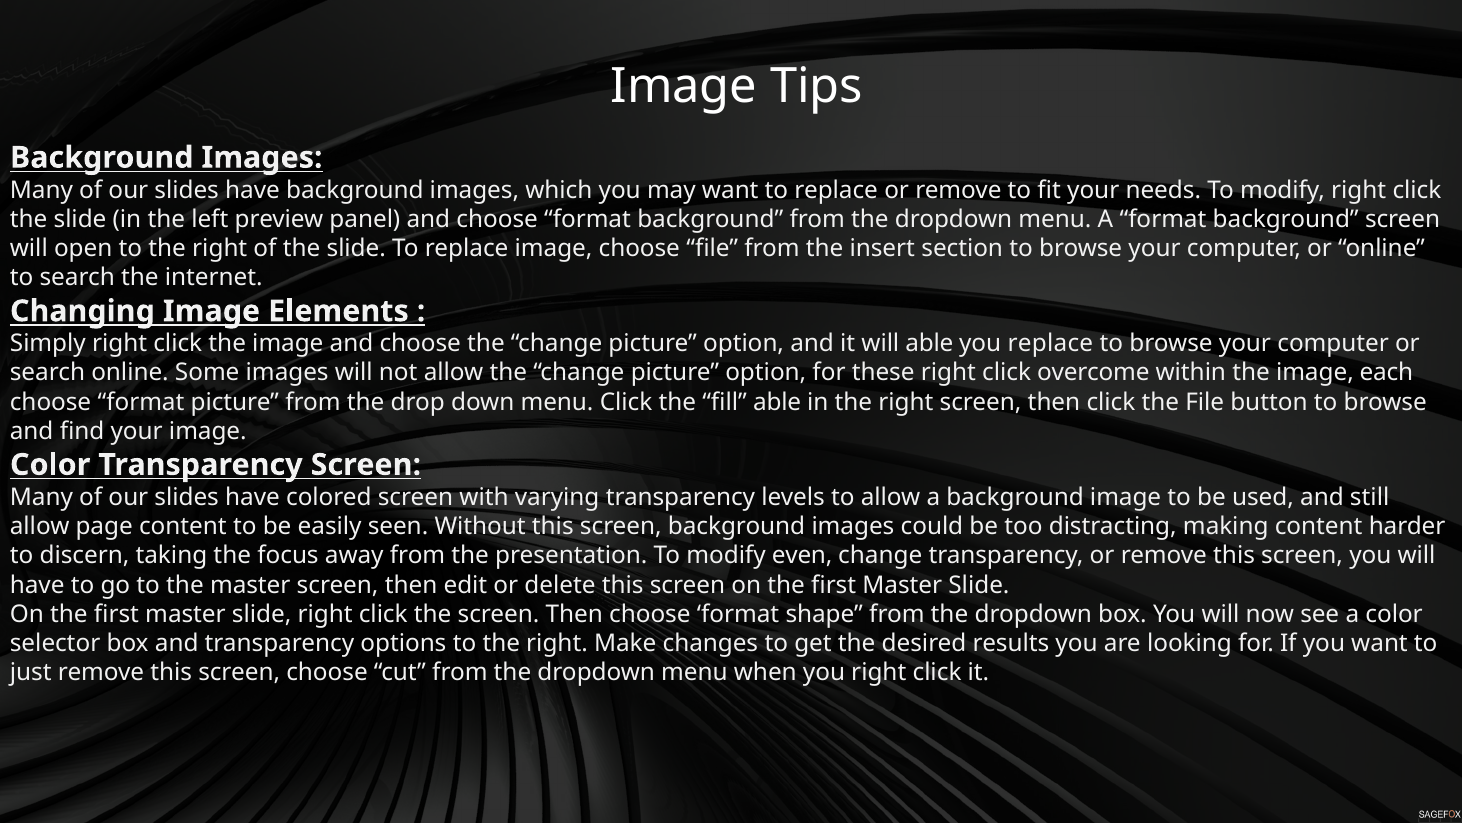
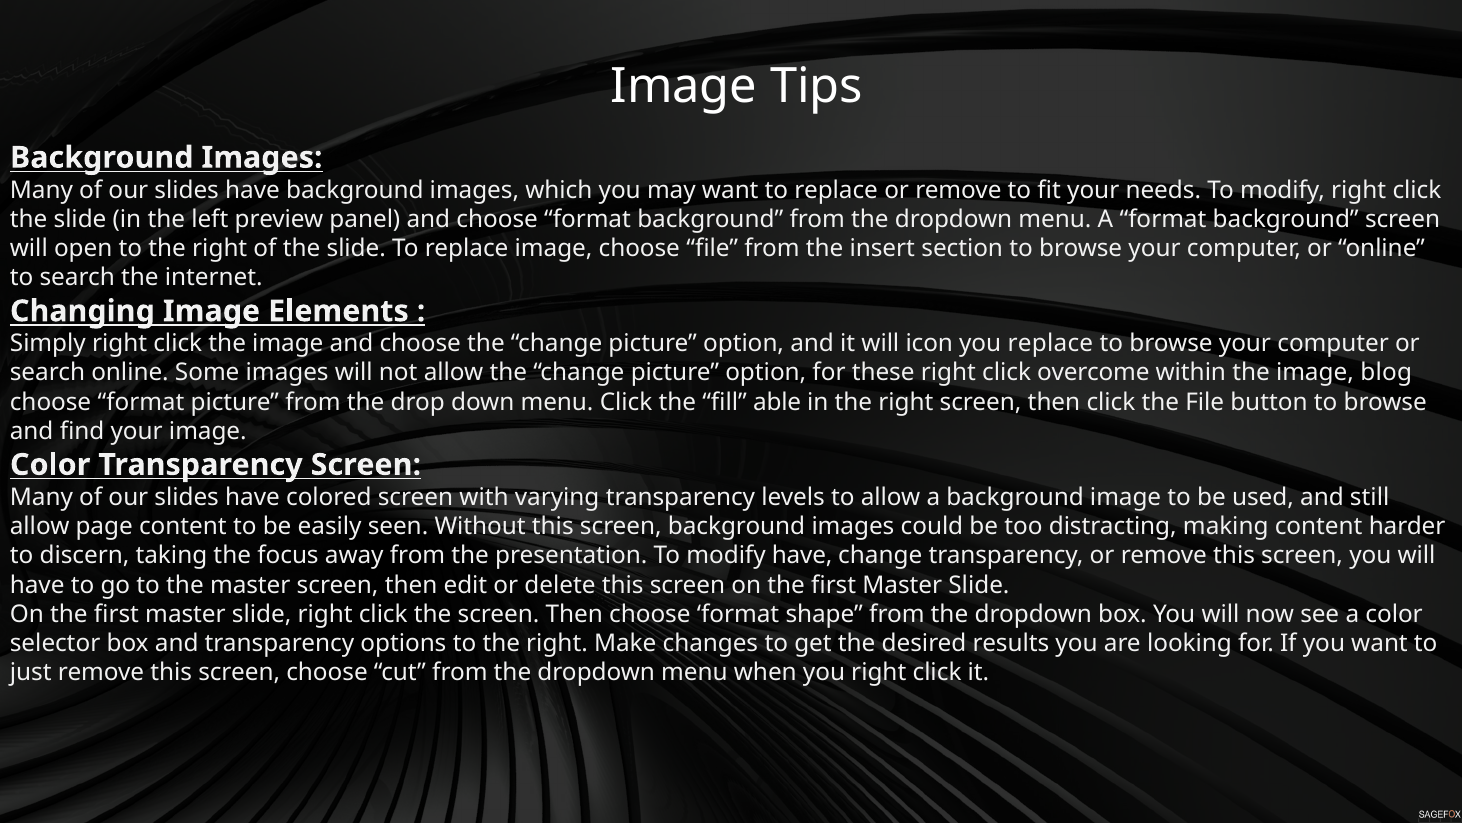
will able: able -> icon (929, 343)
each: each -> blog (1386, 373)
modify even: even -> have (802, 555)
